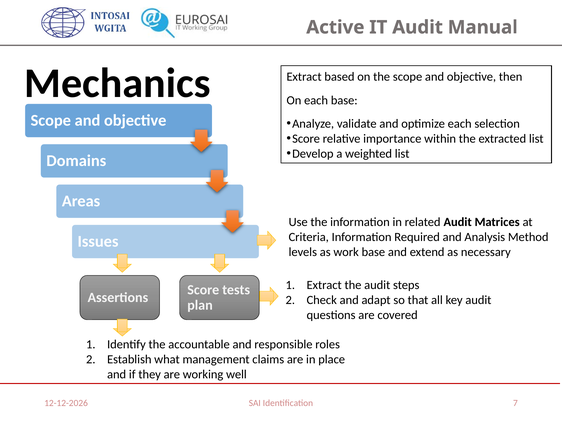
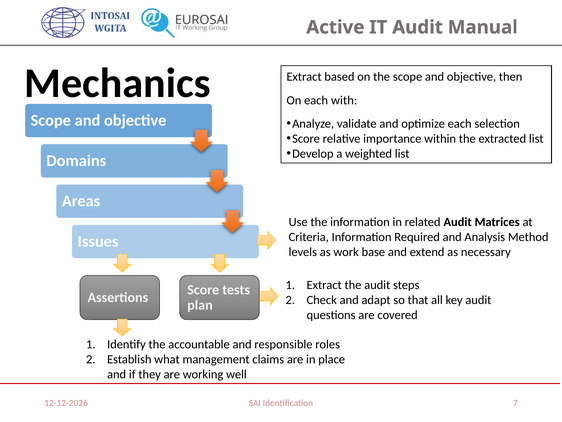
each base: base -> with (344, 100)
